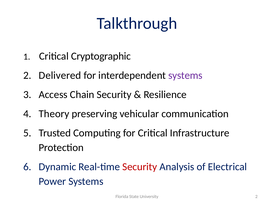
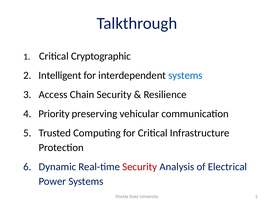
Delivered: Delivered -> Intelligent (60, 75)
systems colour: purple -> blue (185, 75)
Theory: Theory -> Priority (54, 113)
